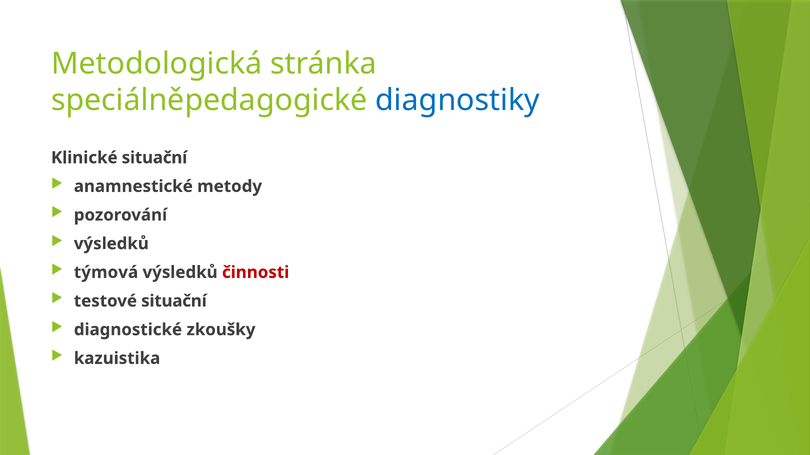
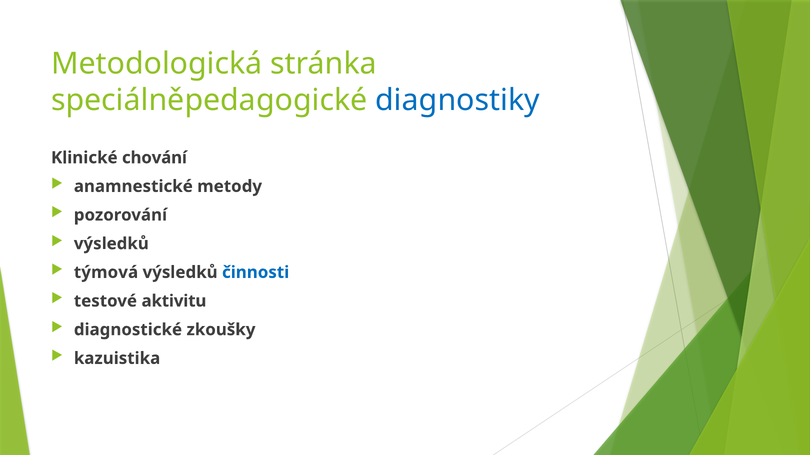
Klinické situační: situační -> chování (154, 158)
činnosti colour: red -> blue (256, 273)
testové situační: situační -> aktivitu (174, 301)
